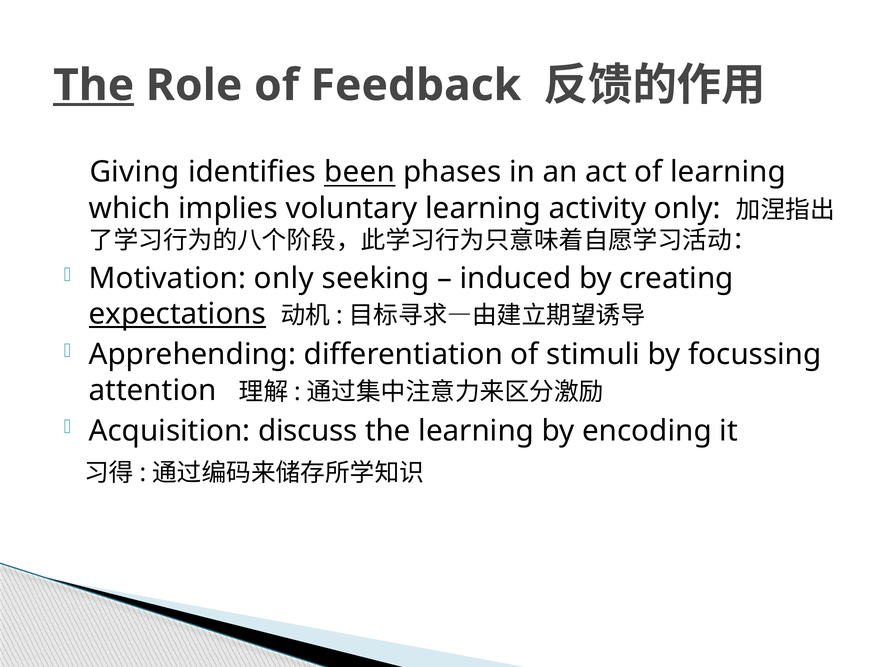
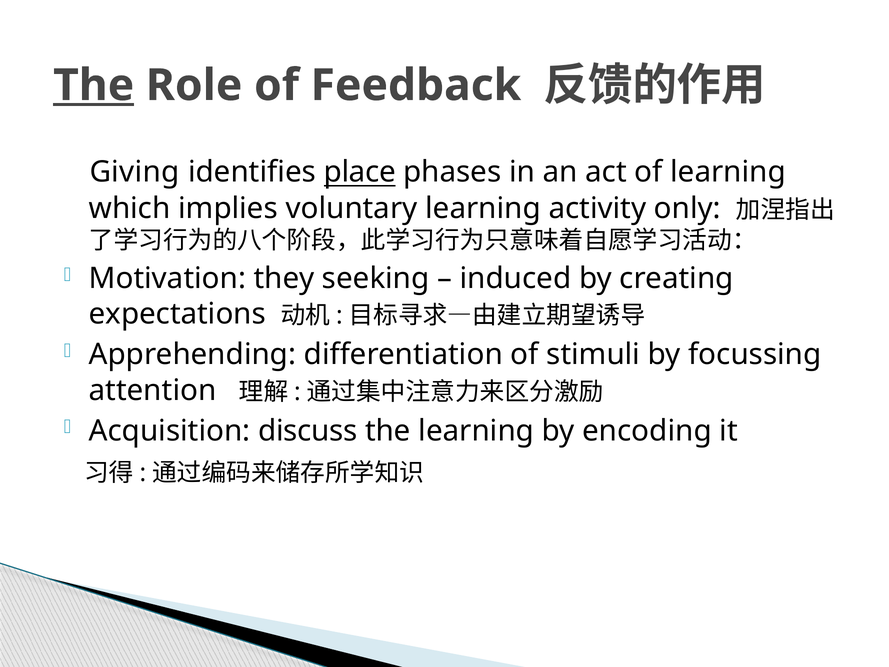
been: been -> place (360, 172)
Motivation only: only -> they (284, 278)
expectations underline: present -> none (177, 314)
